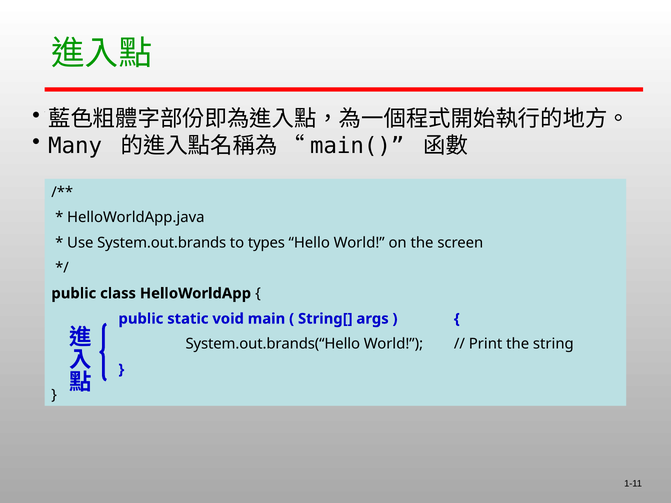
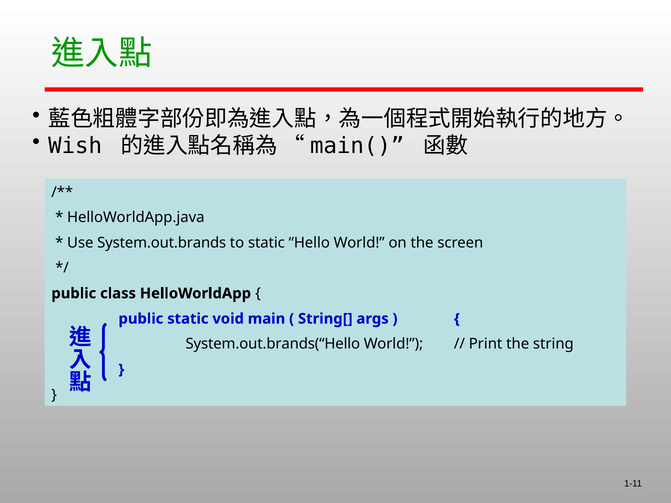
Many: Many -> Wish (75, 146)
to types: types -> static (266, 243)
